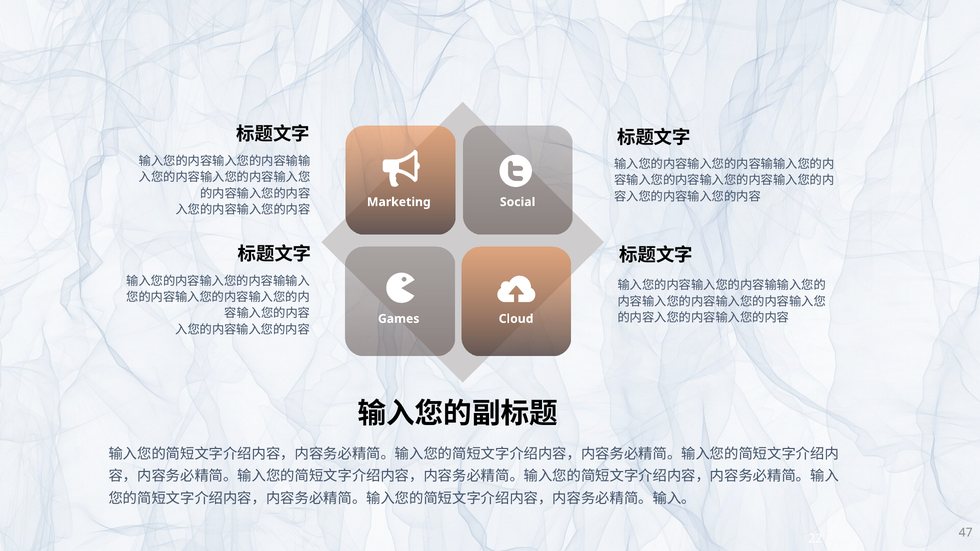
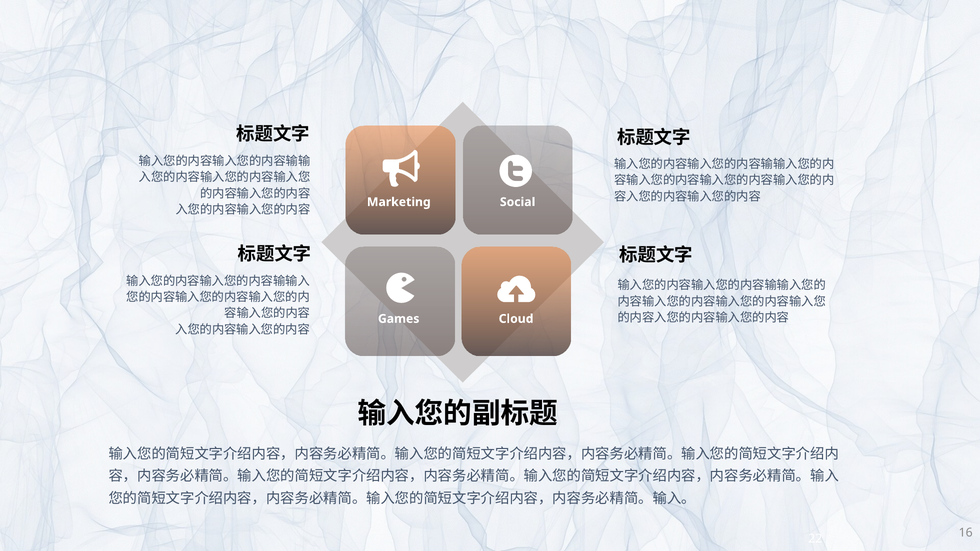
47: 47 -> 16 (966, 533)
